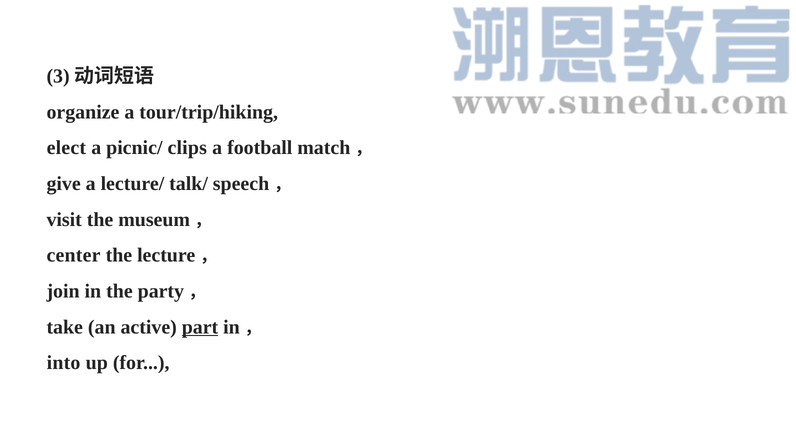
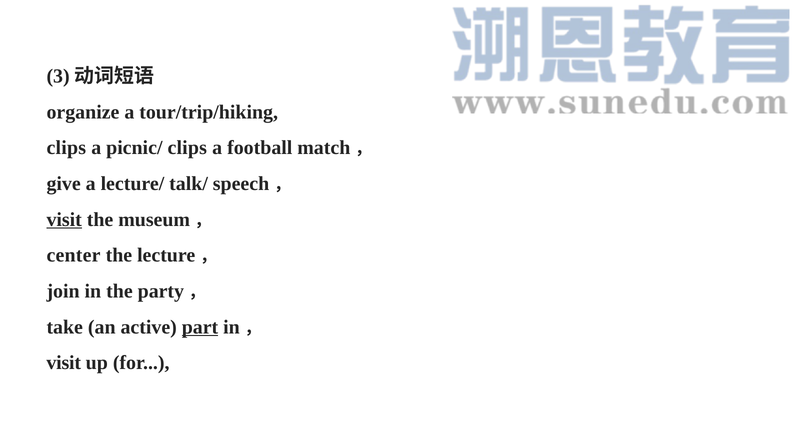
elect: elect -> clips (66, 148)
visit underline: none -> present (64, 219)
into: into -> visit (64, 363)
